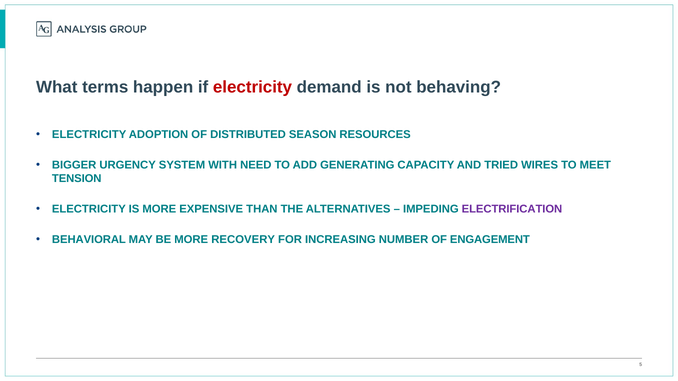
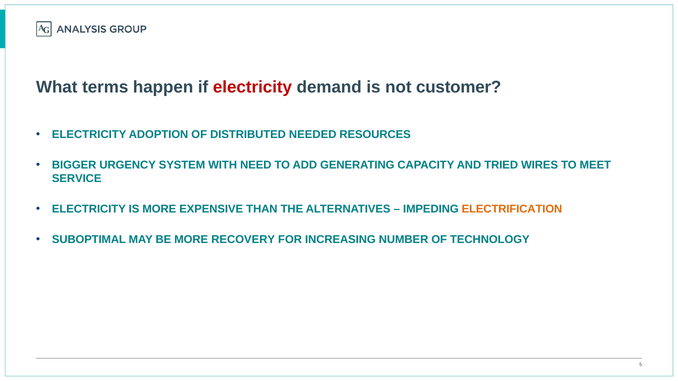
behaving: behaving -> customer (459, 87)
SEASON: SEASON -> NEEDED (313, 135)
TENSION: TENSION -> SERVICE (77, 179)
ELECTRIFICATION colour: purple -> orange (512, 209)
BEHAVIORAL: BEHAVIORAL -> SUBOPTIMAL (89, 240)
ENGAGEMENT: ENGAGEMENT -> TECHNOLOGY (490, 240)
